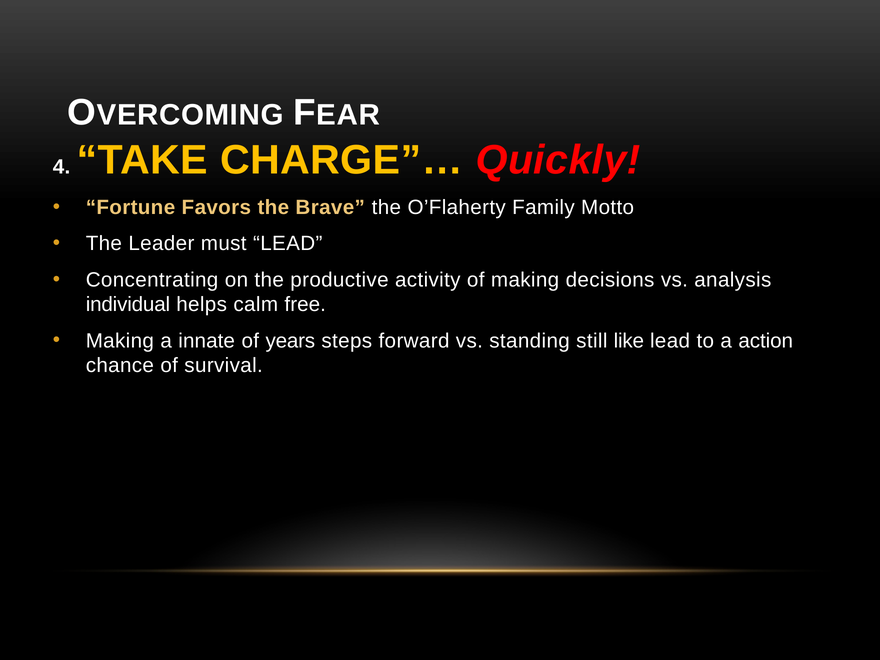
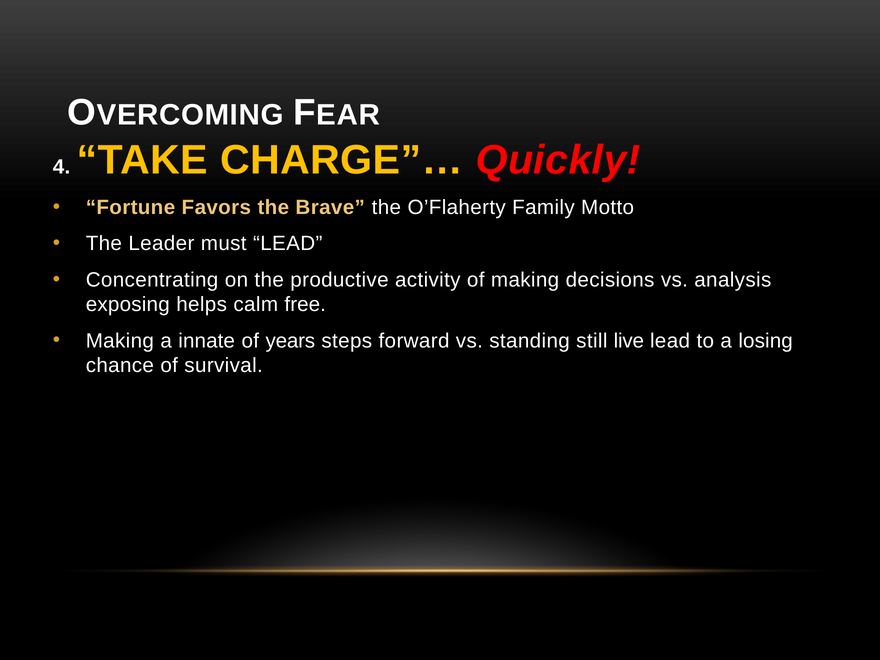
individual: individual -> exposing (128, 305)
like: like -> live (629, 341)
action: action -> losing (766, 341)
